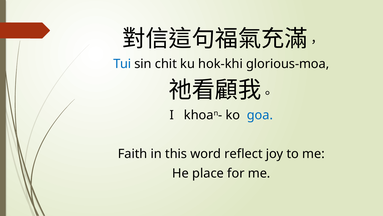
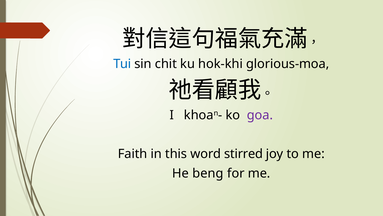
goa colour: blue -> purple (260, 115)
reflect: reflect -> stirred (244, 154)
place: place -> beng (208, 173)
